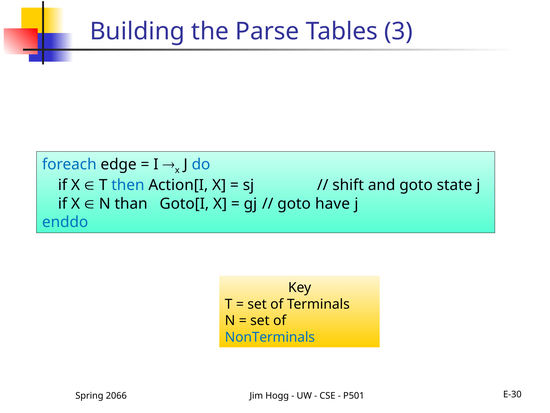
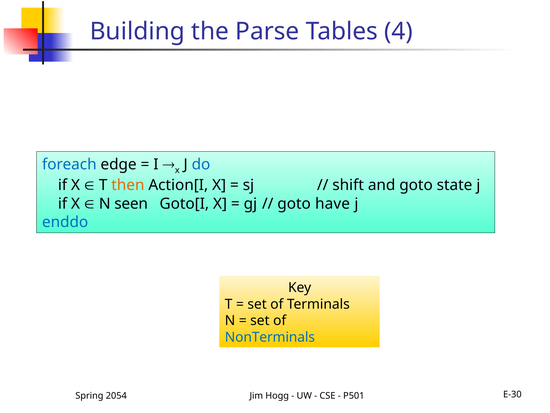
3: 3 -> 4 (399, 32)
then colour: blue -> orange (128, 185)
than: than -> seen (131, 203)
2066: 2066 -> 2054 (116, 395)
